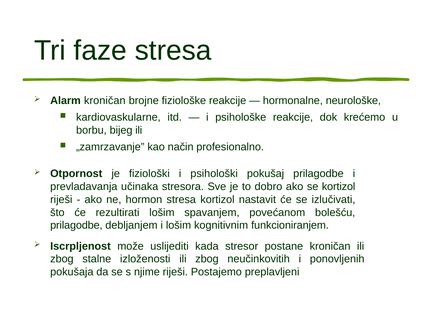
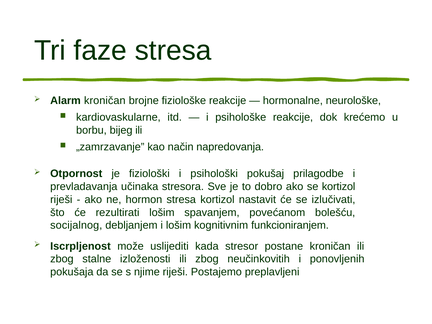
profesionalno: profesionalno -> napredovanja (230, 147)
prilagodbe: prilagodbe -> socijalnog (76, 225)
